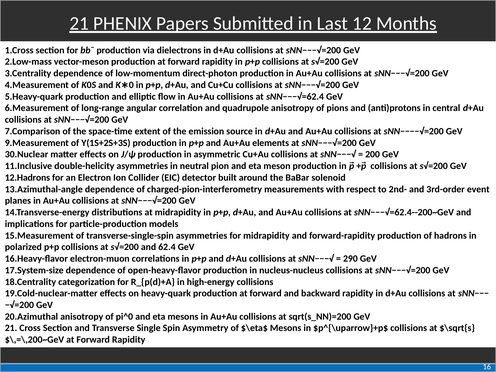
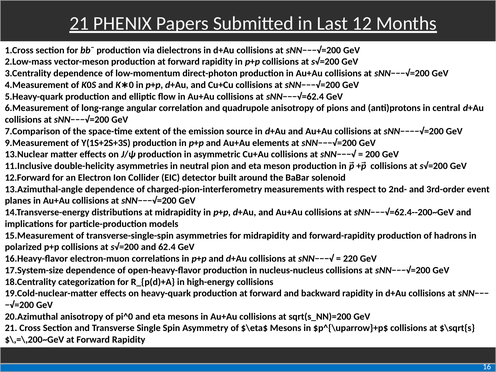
30.Nuclear: 30.Nuclear -> 13.Nuclear (27, 154)
12.Hadrons: 12.Hadrons -> 12.Forward (27, 178)
290: 290 -> 220 (350, 259)
